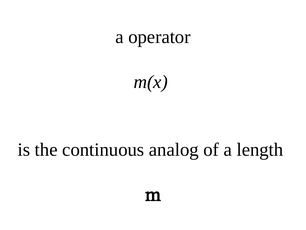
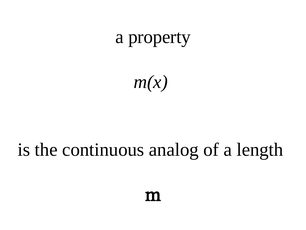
operator: operator -> property (159, 37)
